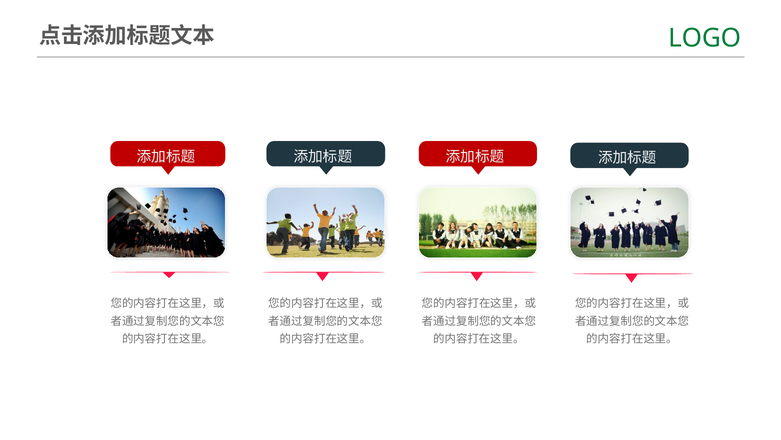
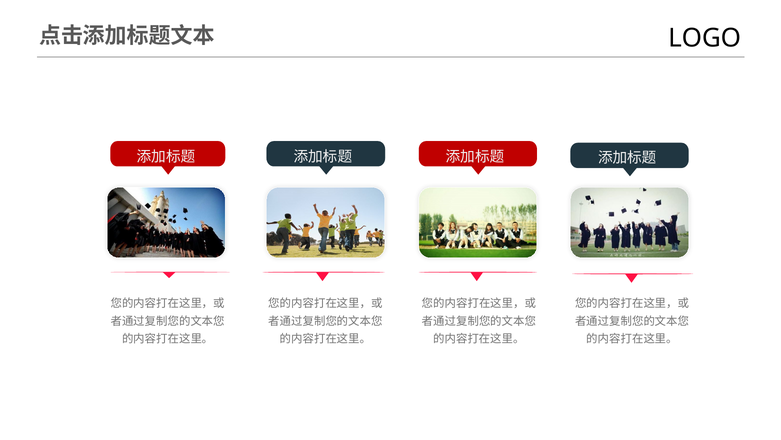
LOGO colour: green -> black (705, 38)
